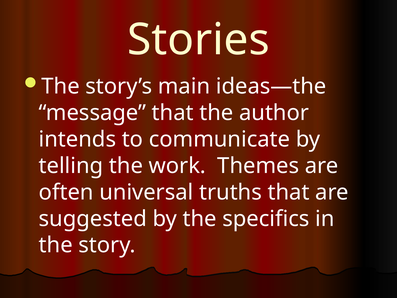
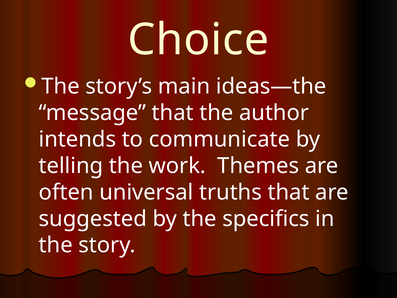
Stories: Stories -> Choice (198, 40)
